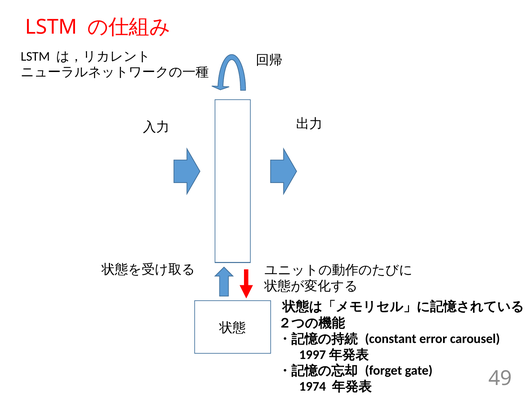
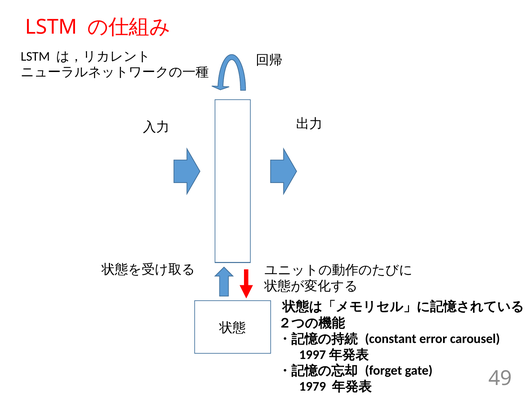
1974: 1974 -> 1979 (313, 386)
